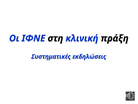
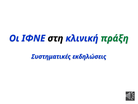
πράξη colour: black -> green (115, 38)
